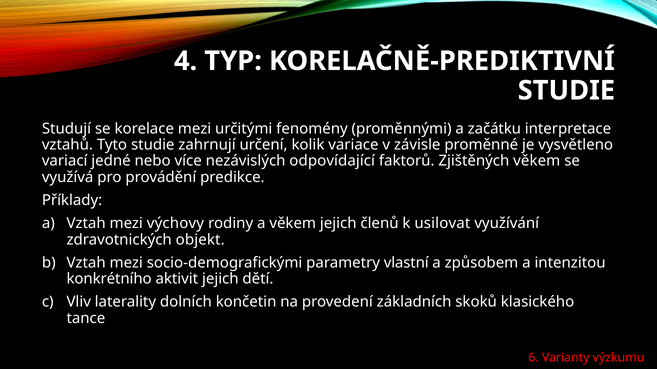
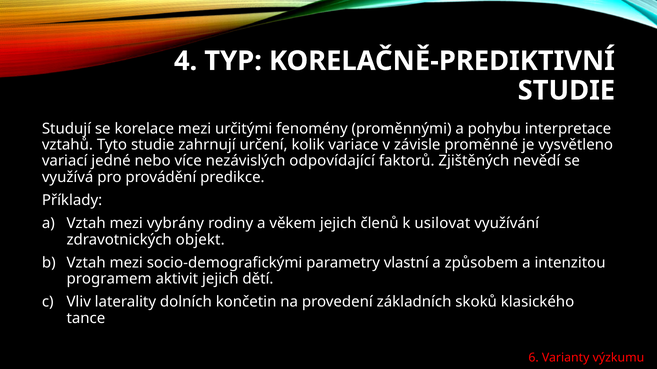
začátku: začátku -> pohybu (494, 129)
Zjištěných věkem: věkem -> nevědí (537, 161)
výchovy: výchovy -> vybrány (175, 224)
konkrétního: konkrétního -> programem (109, 279)
